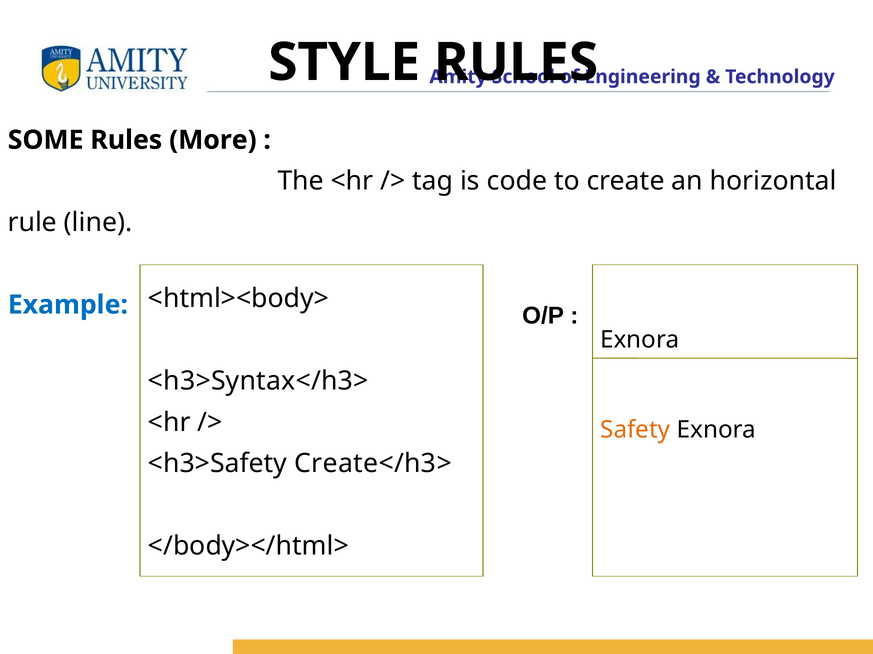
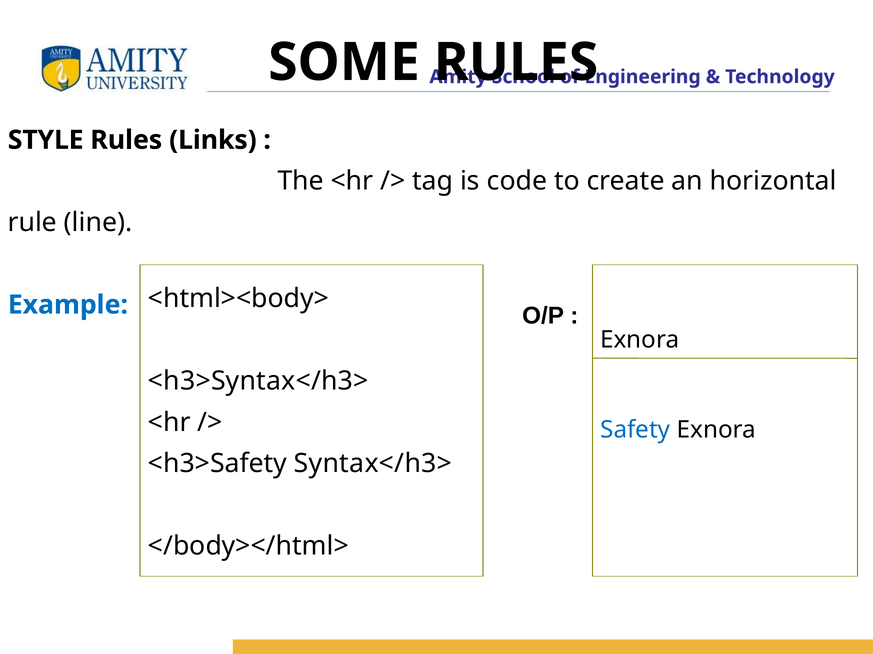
STYLE: STYLE -> SOME (344, 62)
SOME: SOME -> STYLE (46, 140)
More: More -> Links (213, 140)
Safety colour: orange -> blue (635, 430)
Create</h3>: Create</h3> -> Syntax</h3> (373, 464)
